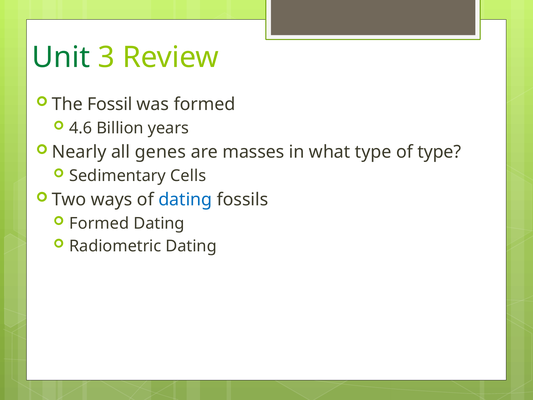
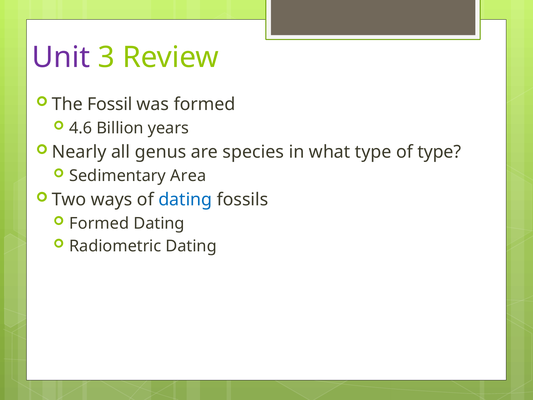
Unit colour: green -> purple (61, 58)
genes: genes -> genus (161, 152)
masses: masses -> species (253, 152)
Cells: Cells -> Area (188, 176)
